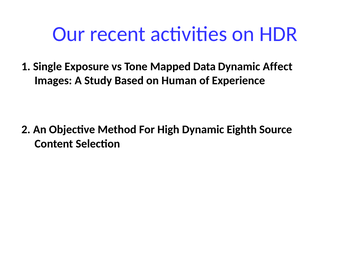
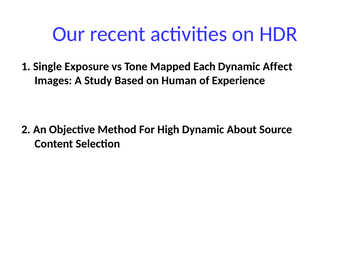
Data: Data -> Each (204, 66)
Eighth: Eighth -> About (242, 129)
